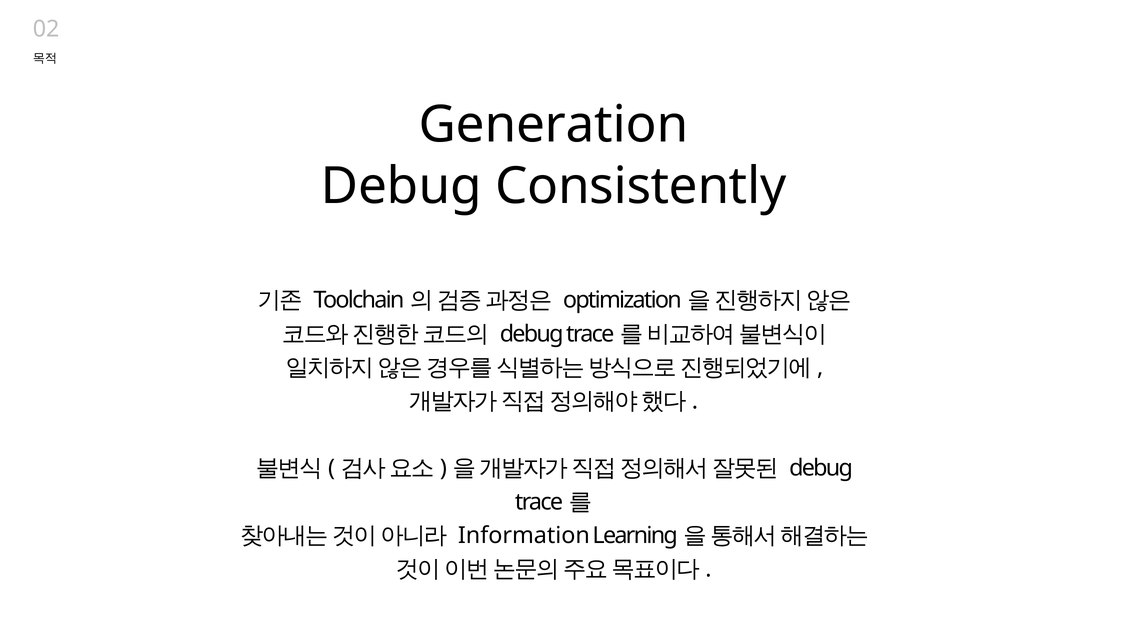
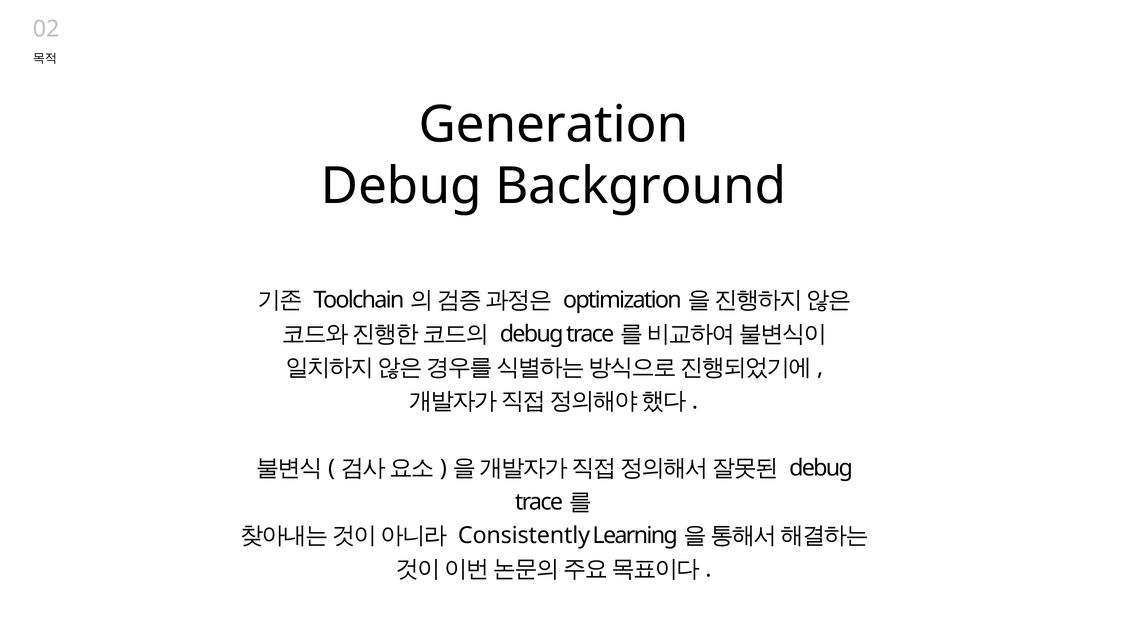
Consistently: Consistently -> Background (641, 186)
Information: Information -> Consistently (524, 536)
